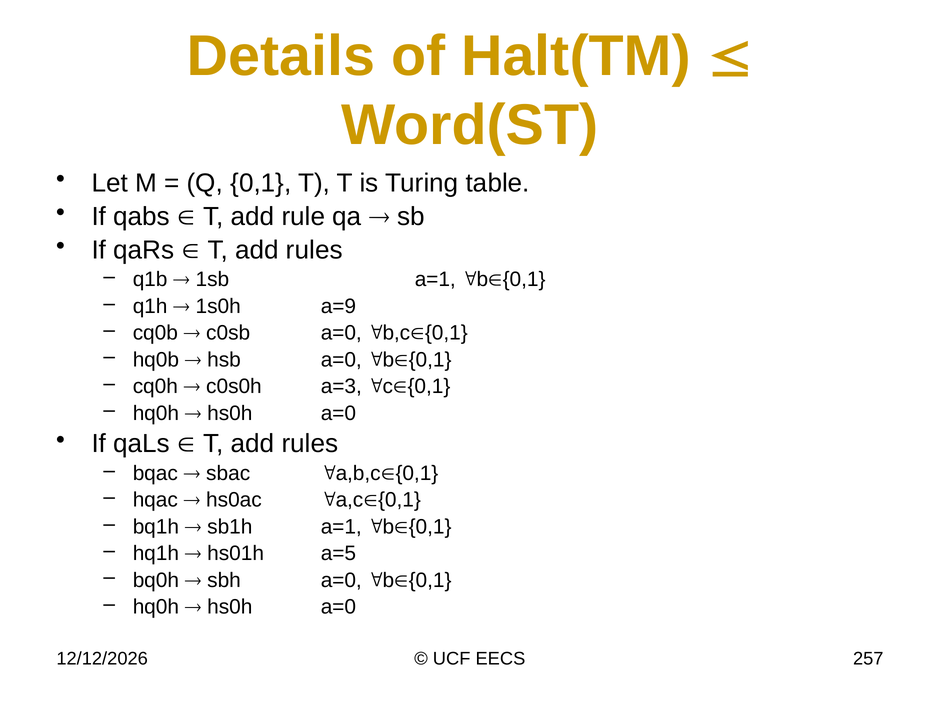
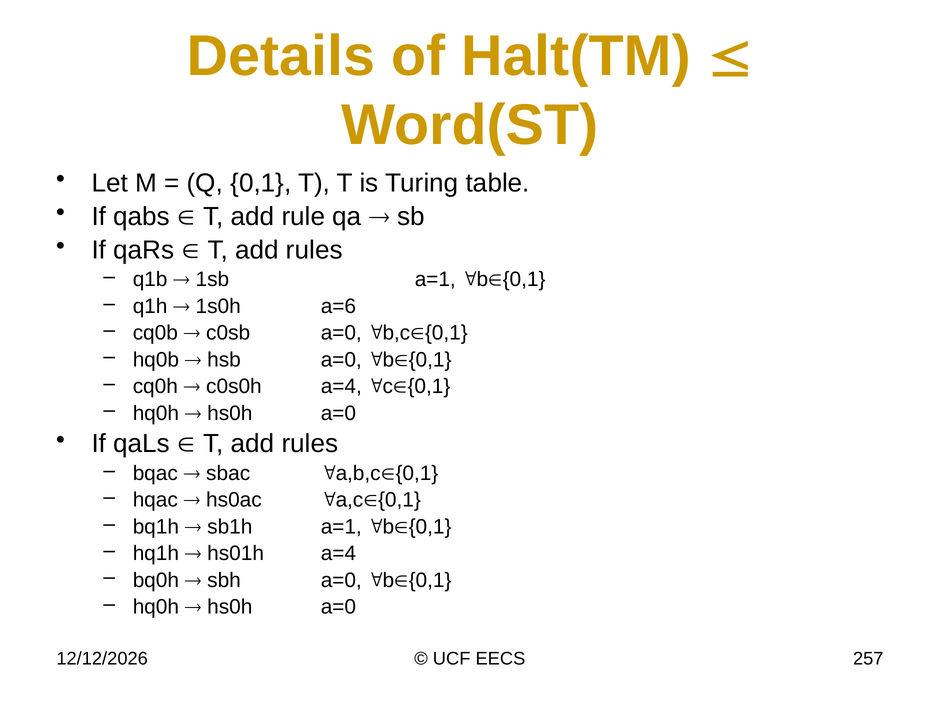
a=9: a=9 -> a=6 (338, 306)
c0s0h a=3: a=3 -> a=4 (341, 386)
hs01h a=5: a=5 -> a=4 (338, 553)
